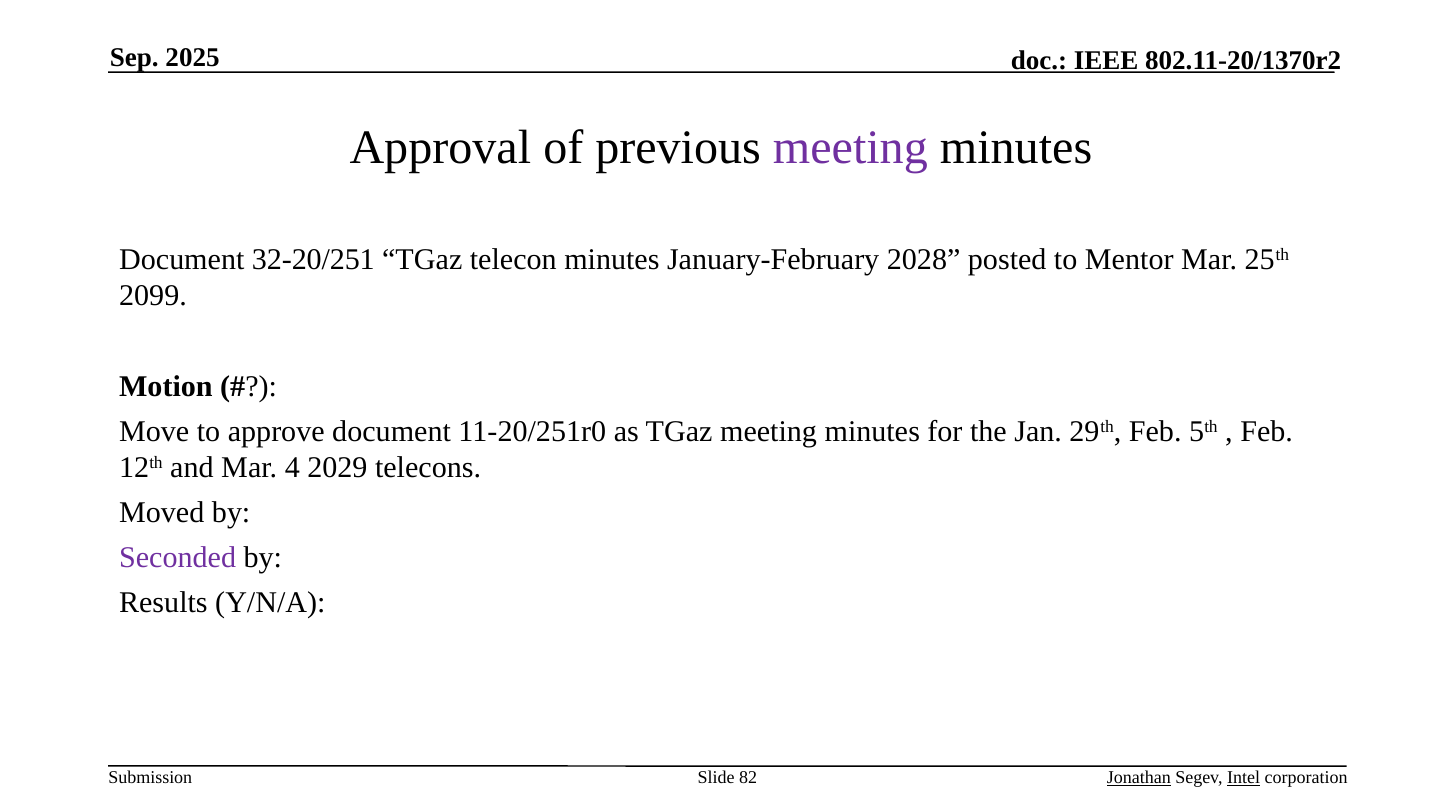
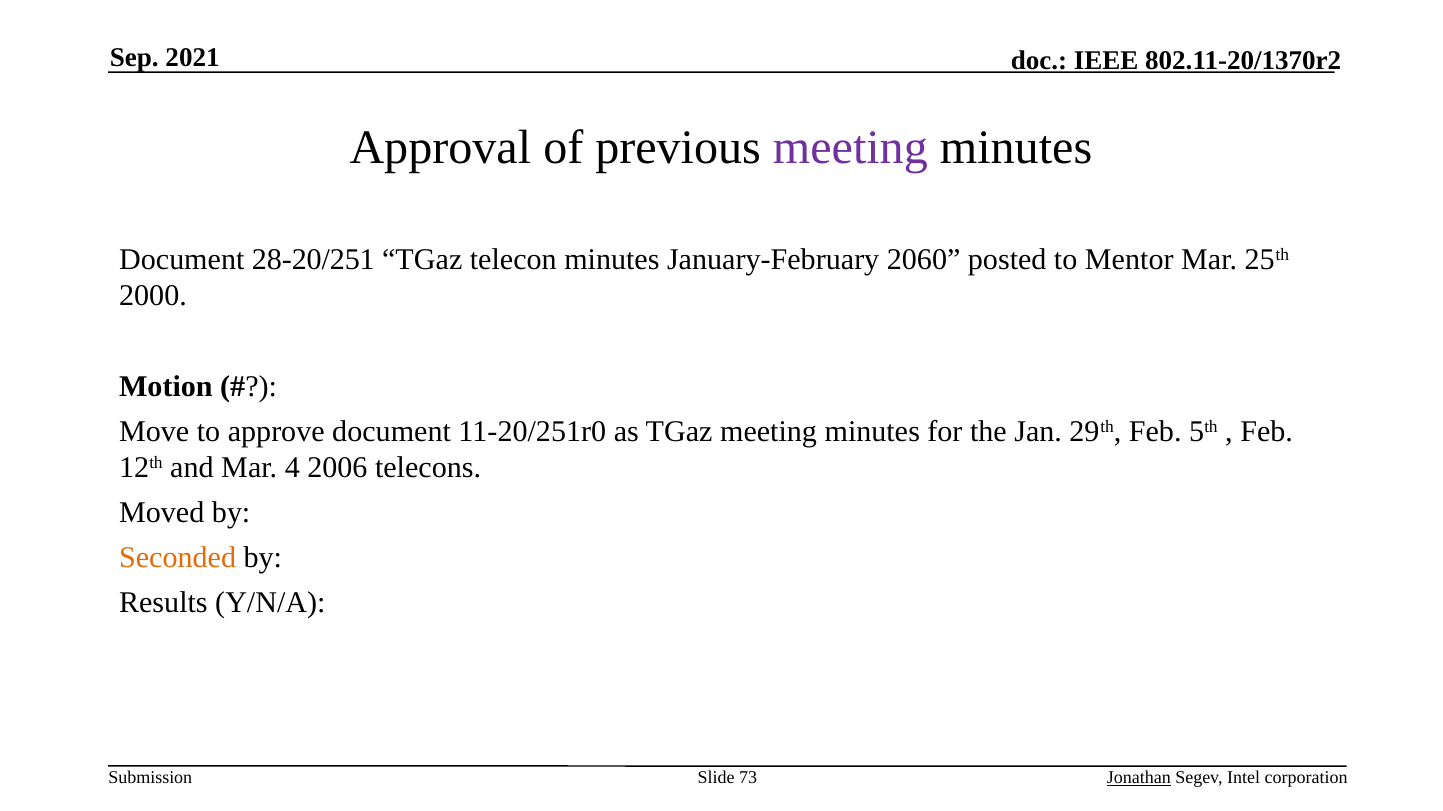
2025: 2025 -> 2021 (193, 57)
32-20/251: 32-20/251 -> 28-20/251 (313, 260)
2028: 2028 -> 2060 (924, 260)
2099: 2099 -> 2000 (153, 296)
2029: 2029 -> 2006 (337, 468)
Seconded colour: purple -> orange (178, 558)
82: 82 -> 73 (748, 778)
Intel underline: present -> none (1244, 778)
